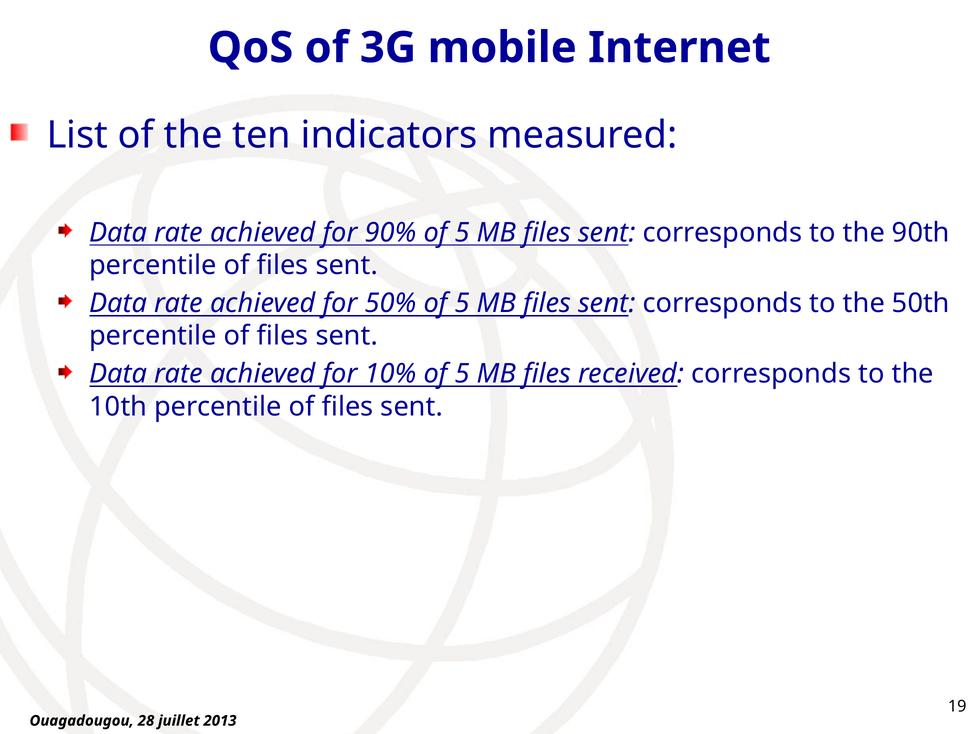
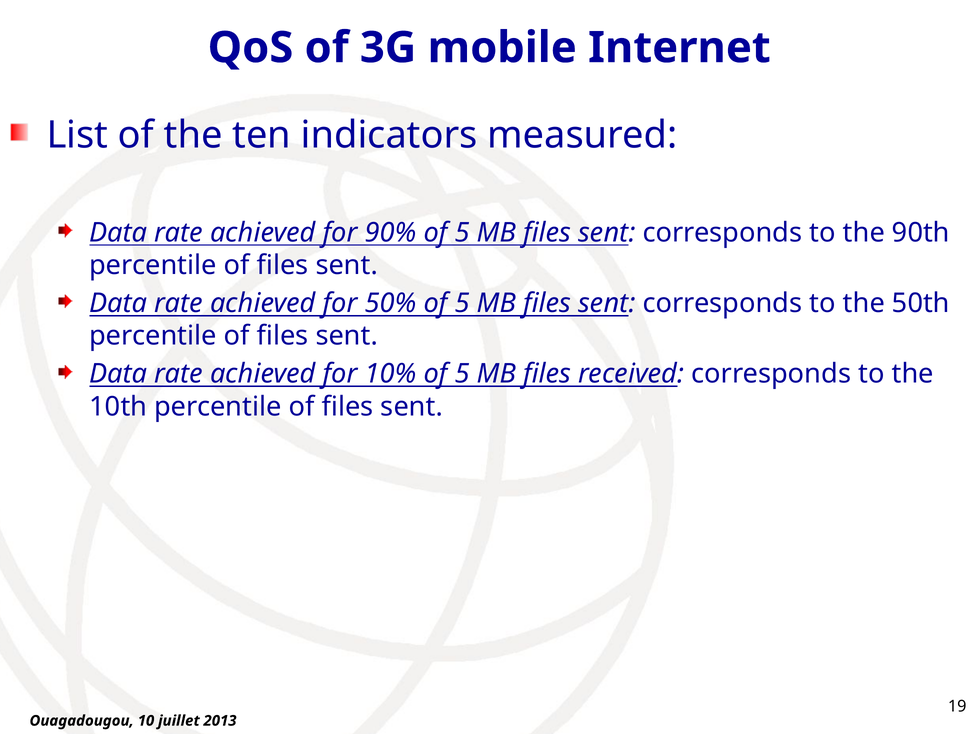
28: 28 -> 10 (146, 721)
